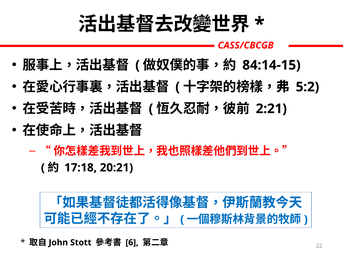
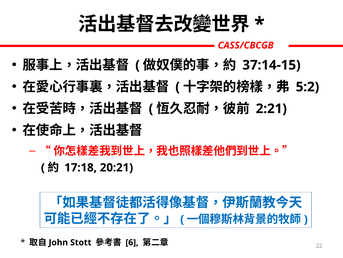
84:14-15: 84:14-15 -> 37:14-15 (271, 65)
